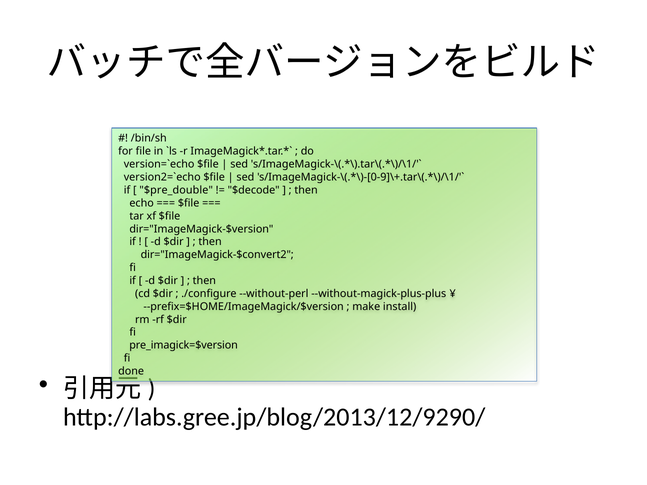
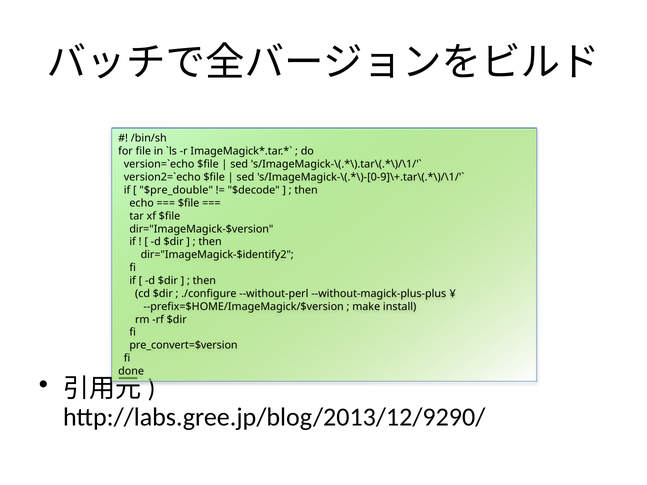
dir="ImageMagick-$convert2: dir="ImageMagick-$convert2 -> dir="ImageMagick-$identify2 (217, 255)
pre_imagick=$version: pre_imagick=$version -> pre_convert=$version (184, 346)
